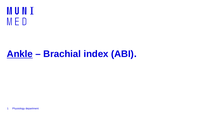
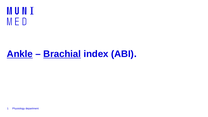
Brachial underline: none -> present (62, 54)
